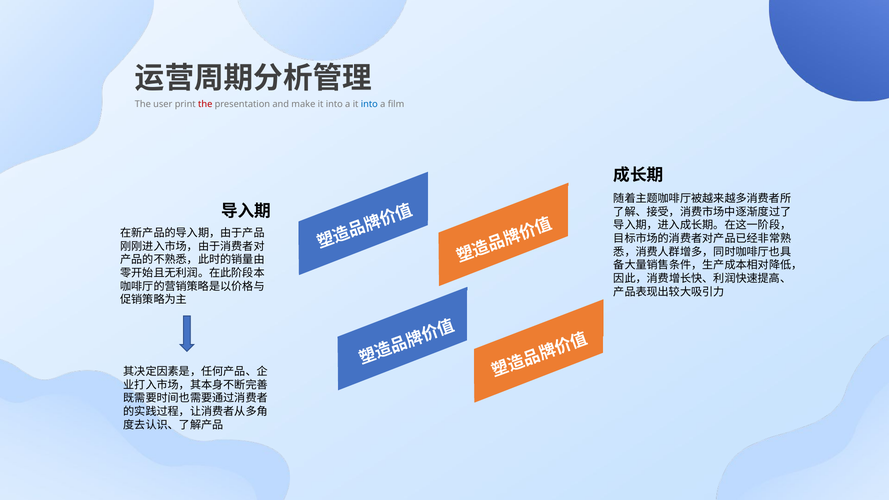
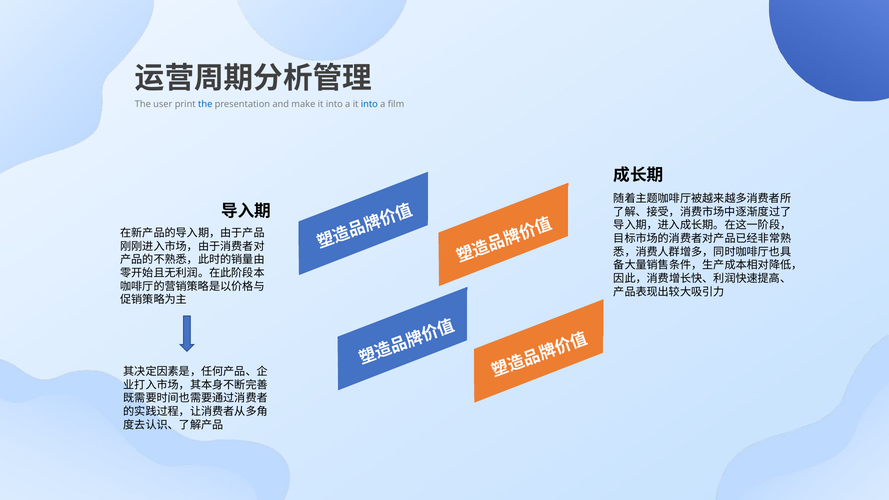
the colour: red -> blue (205, 104)
